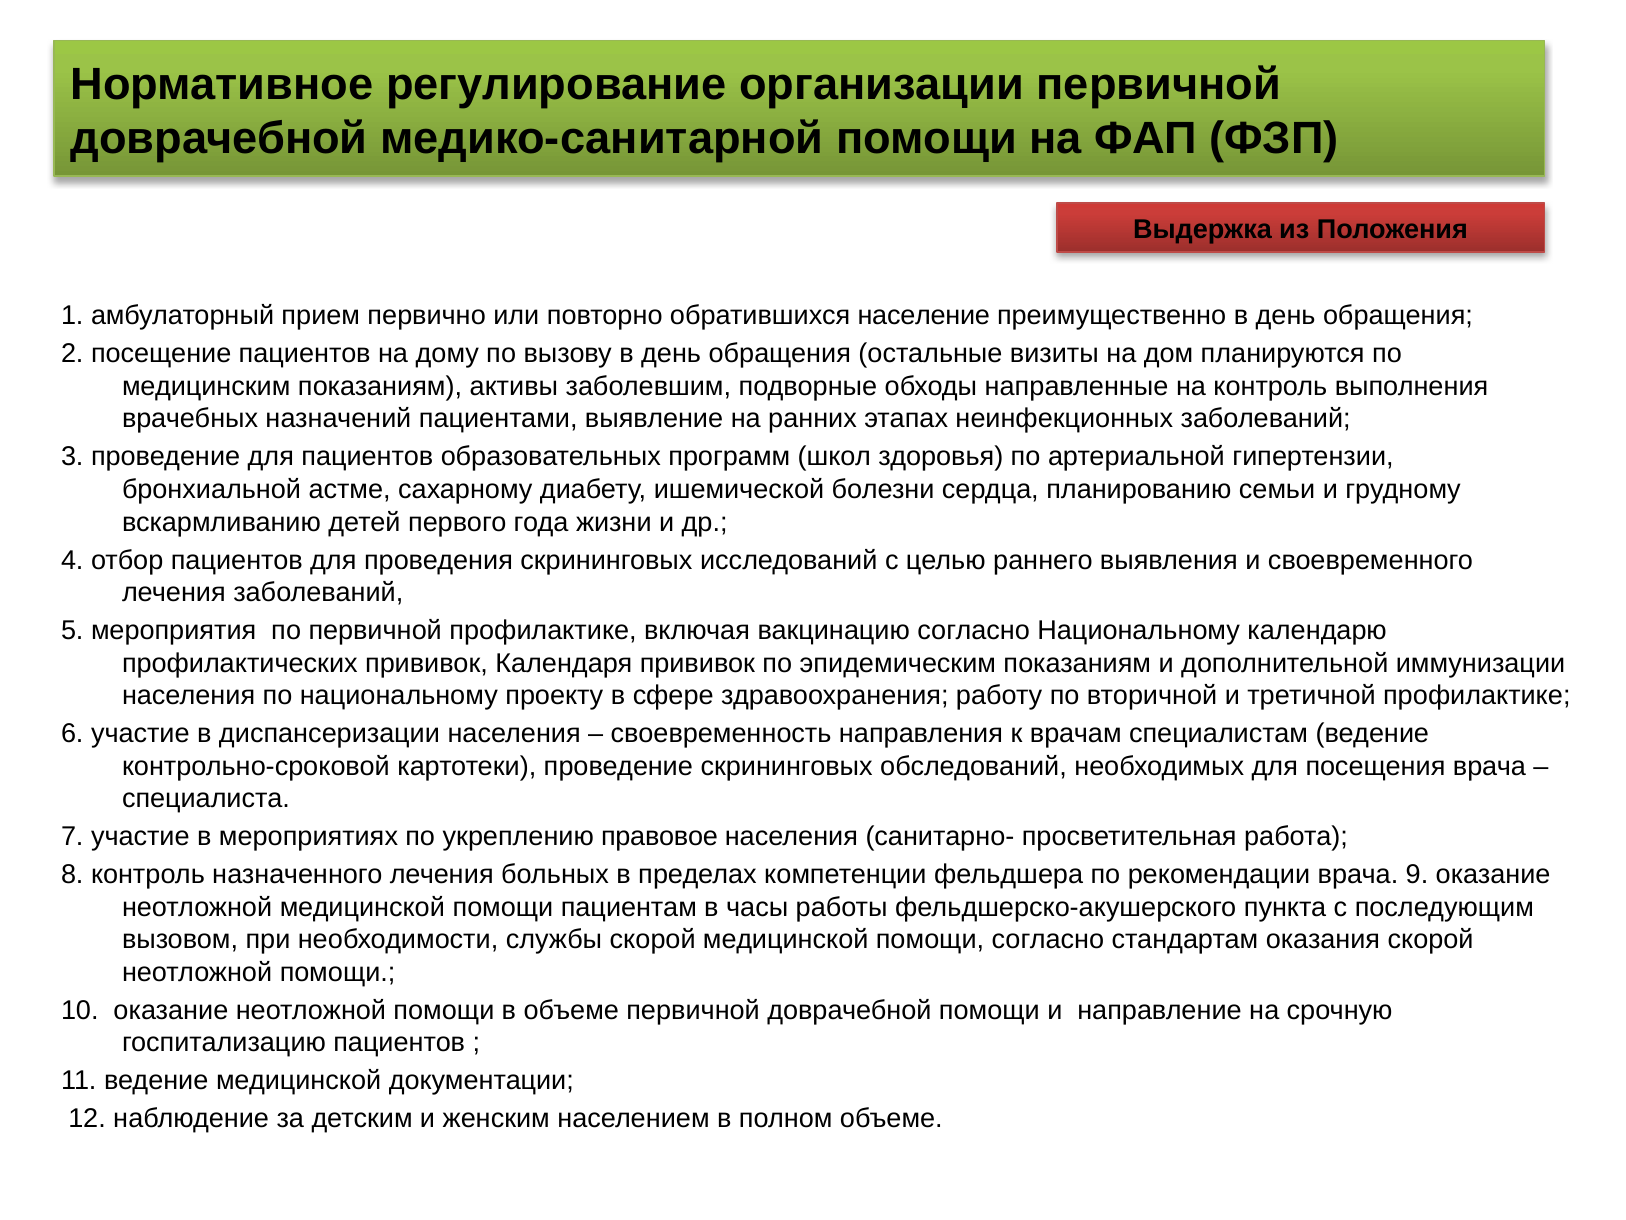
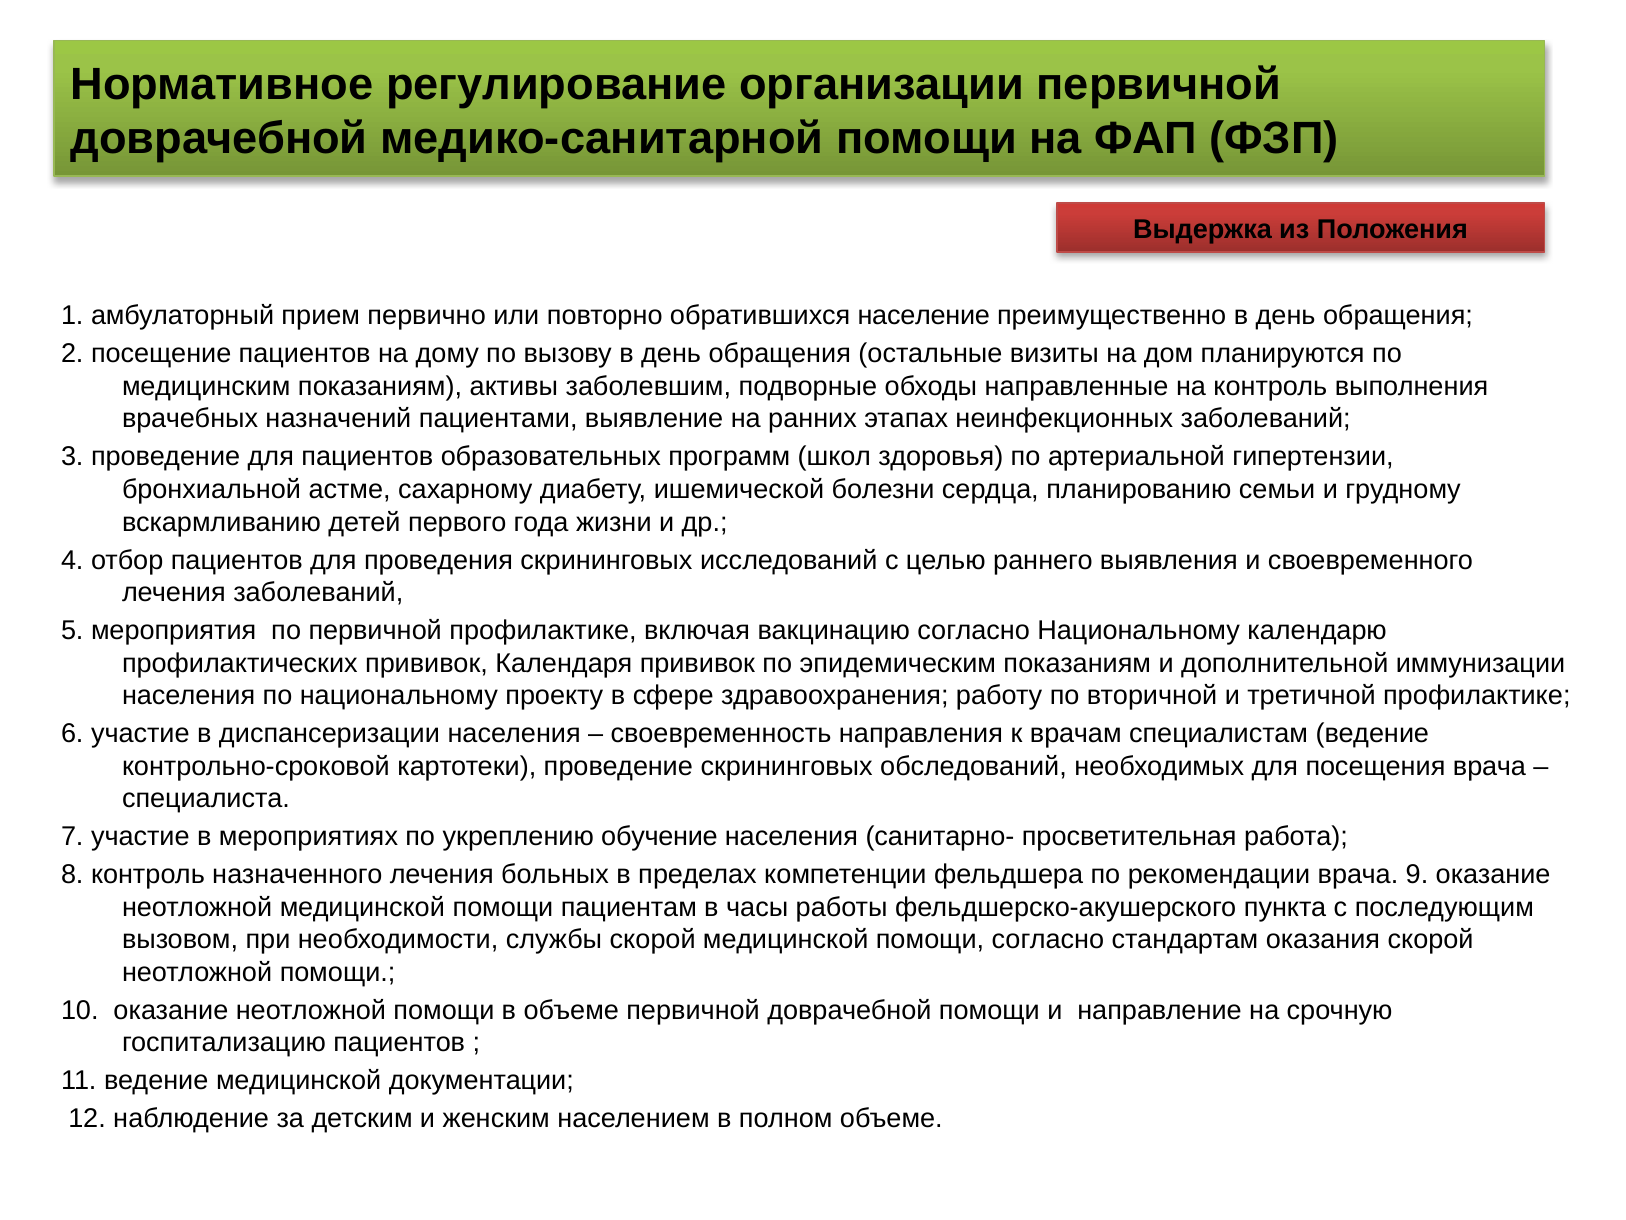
правовое: правовое -> обучение (659, 836)
